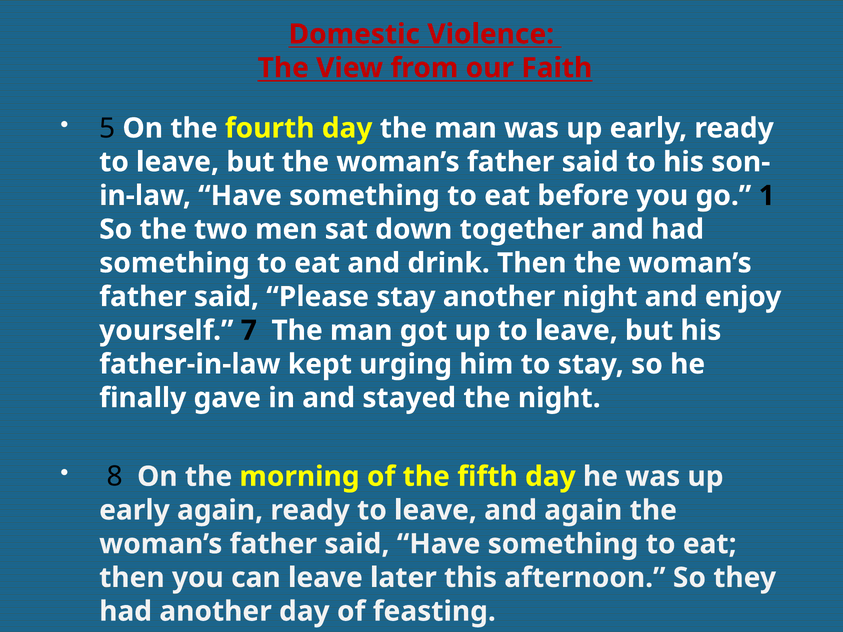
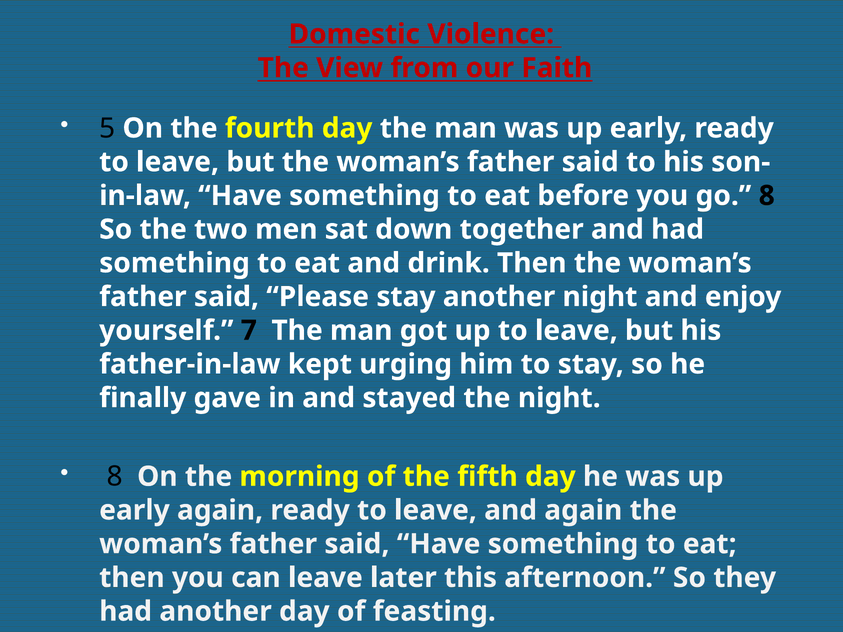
go 1: 1 -> 8 (767, 196)
